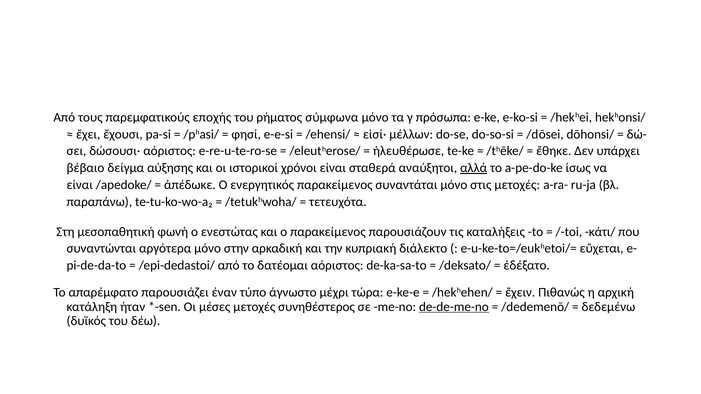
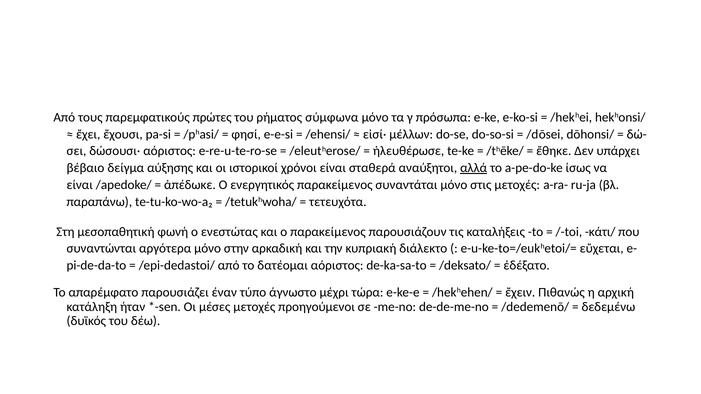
εποχής: εποχής -> πρώτες (212, 117)
συνηθέστερος: συνηθέστερος -> προηγούμενοι (317, 307)
de-de-me-no underline: present -> none (454, 307)
